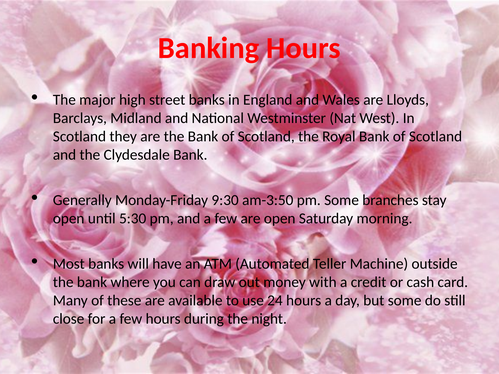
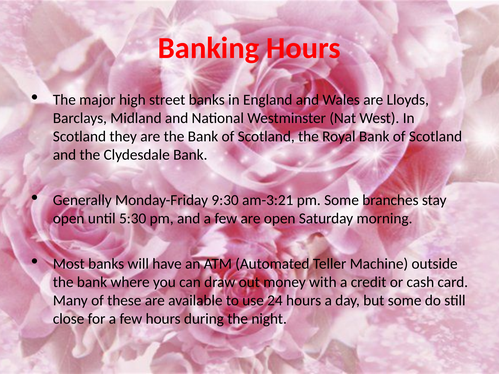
am-3:50: am-3:50 -> am-3:21 (268, 200)
